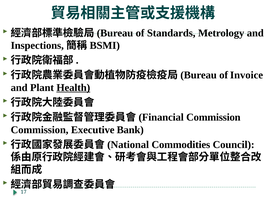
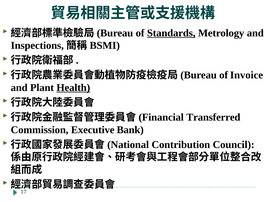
Standards underline: none -> present (171, 33)
Commission: Commission -> Transferred (213, 117)
Commodities: Commodities -> Contribution (181, 144)
